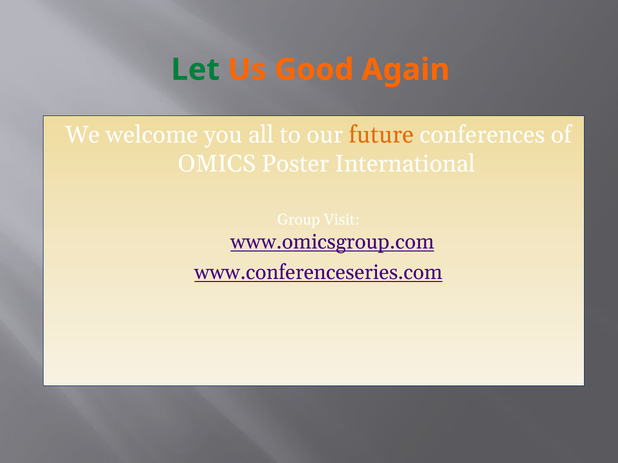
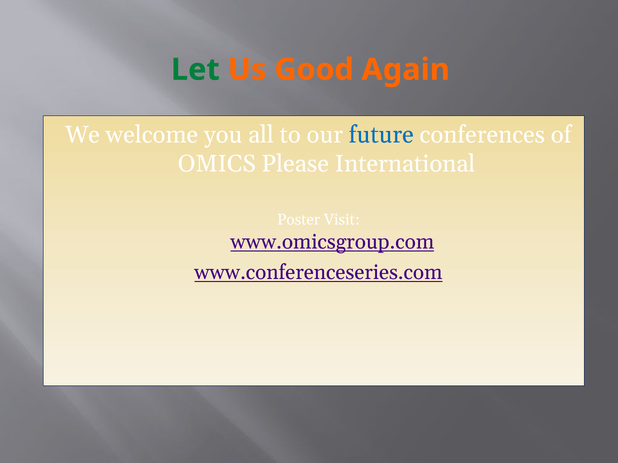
future colour: orange -> blue (381, 135)
Poster: Poster -> Please (295, 164)
Group: Group -> Poster (299, 220)
